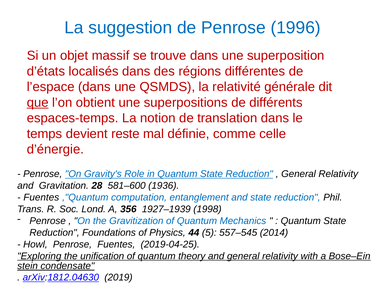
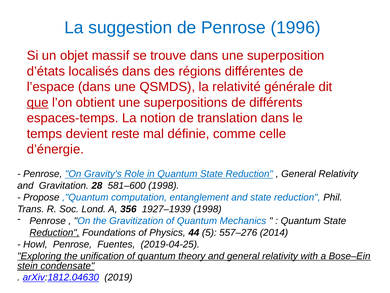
581–600 1936: 1936 -> 1998 (164, 185)
Fuentes: Fuentes -> Propose (41, 197)
Reduction underline: none -> present (54, 232)
557–545: 557–545 -> 557–276 (238, 232)
